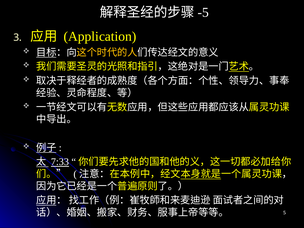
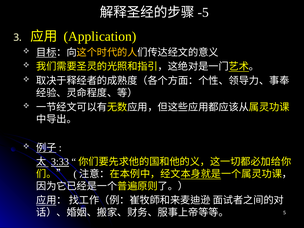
7:33: 7:33 -> 3:33 (60, 162)
